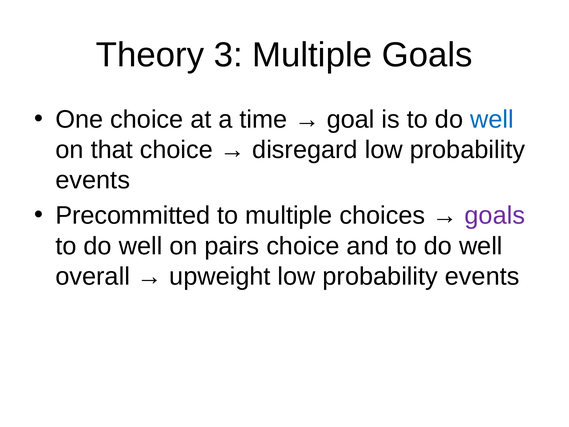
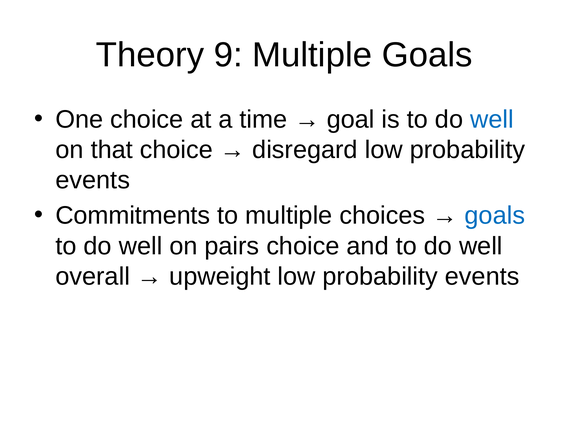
3: 3 -> 9 (228, 55)
Precommitted: Precommitted -> Commitments (133, 215)
goals colour: purple -> blue (495, 215)
